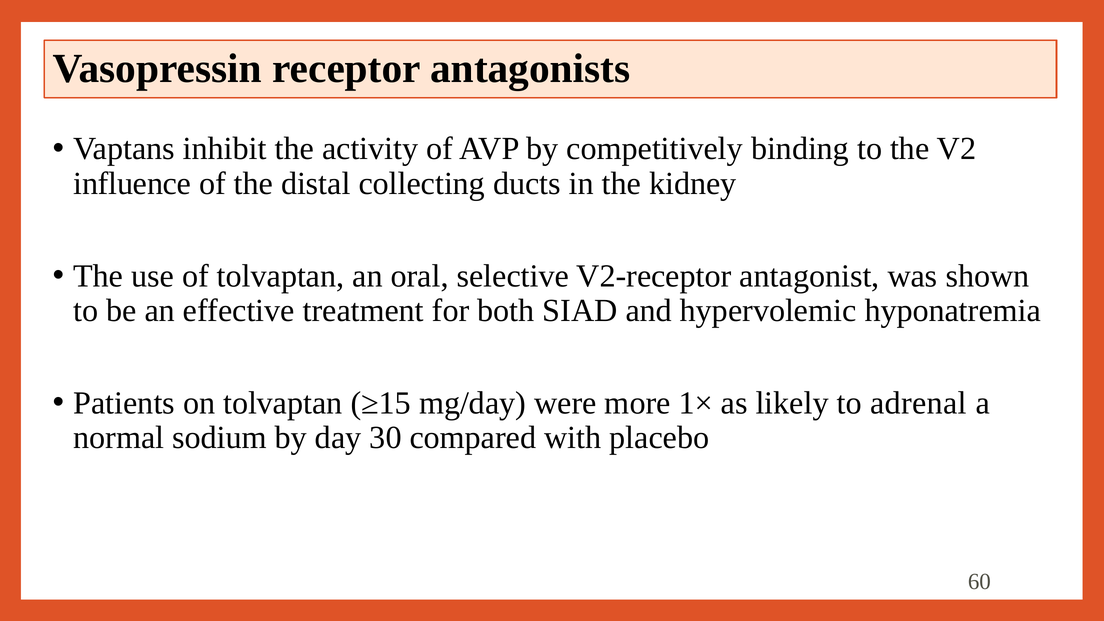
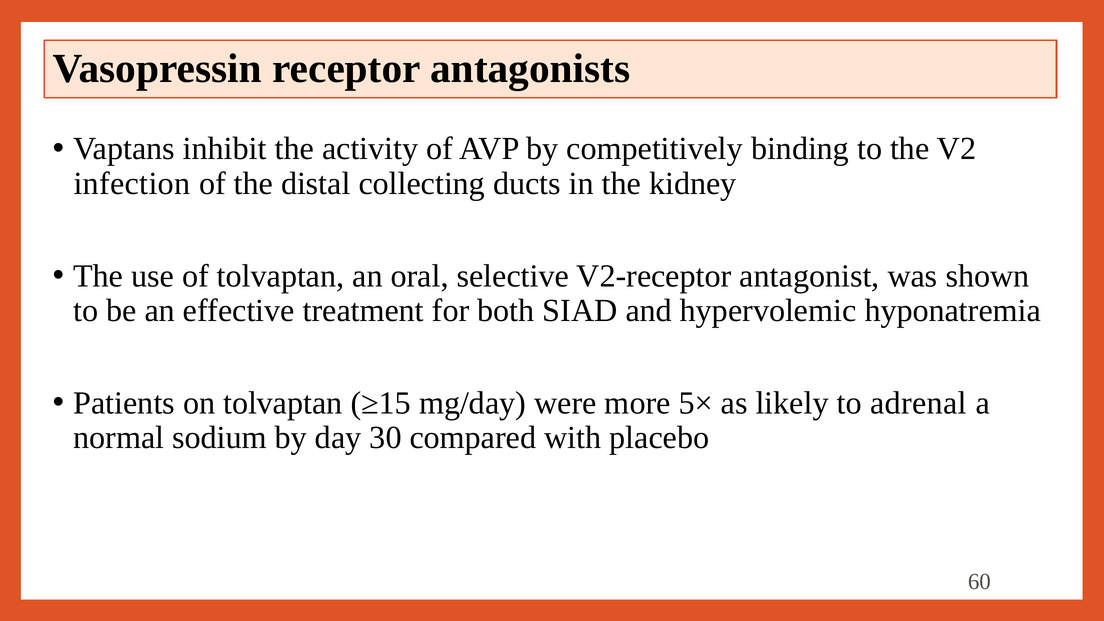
influence: influence -> infection (132, 183)
1×: 1× -> 5× (696, 403)
